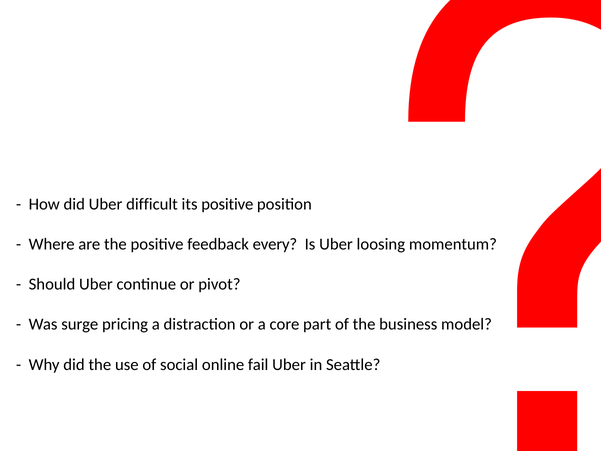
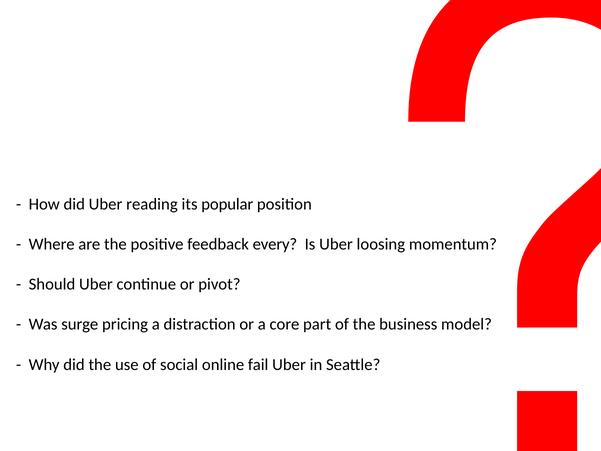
difficult: difficult -> reading (152, 204)
its positive: positive -> popular (227, 204)
